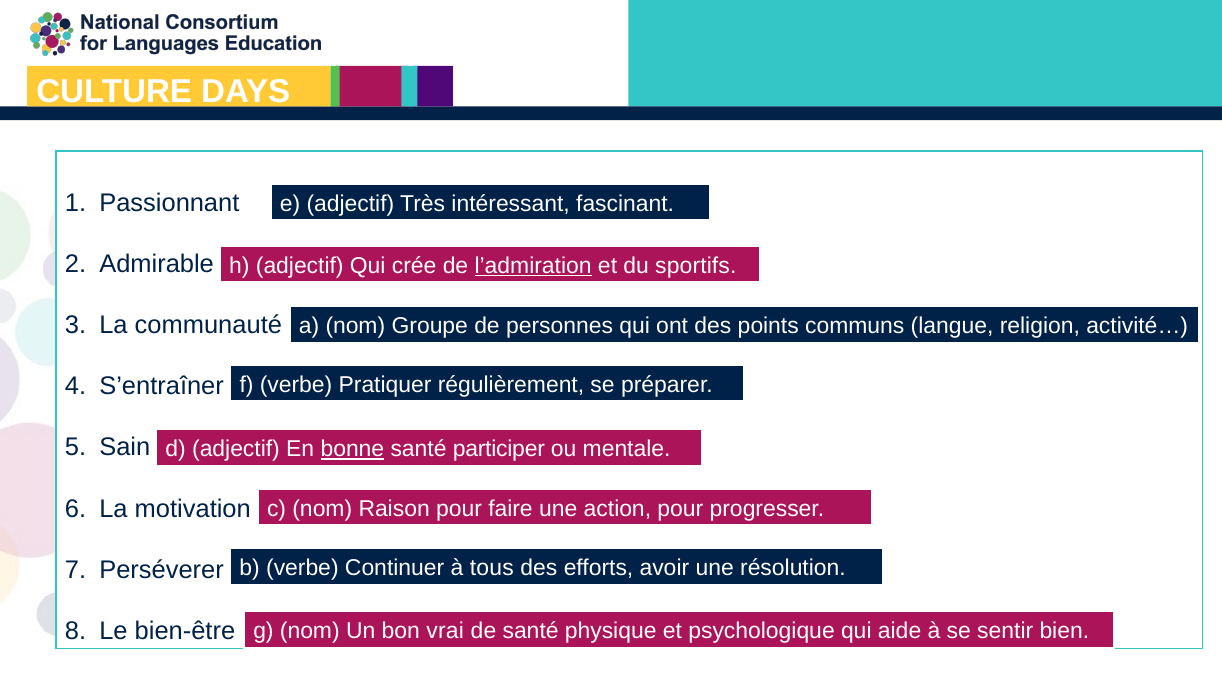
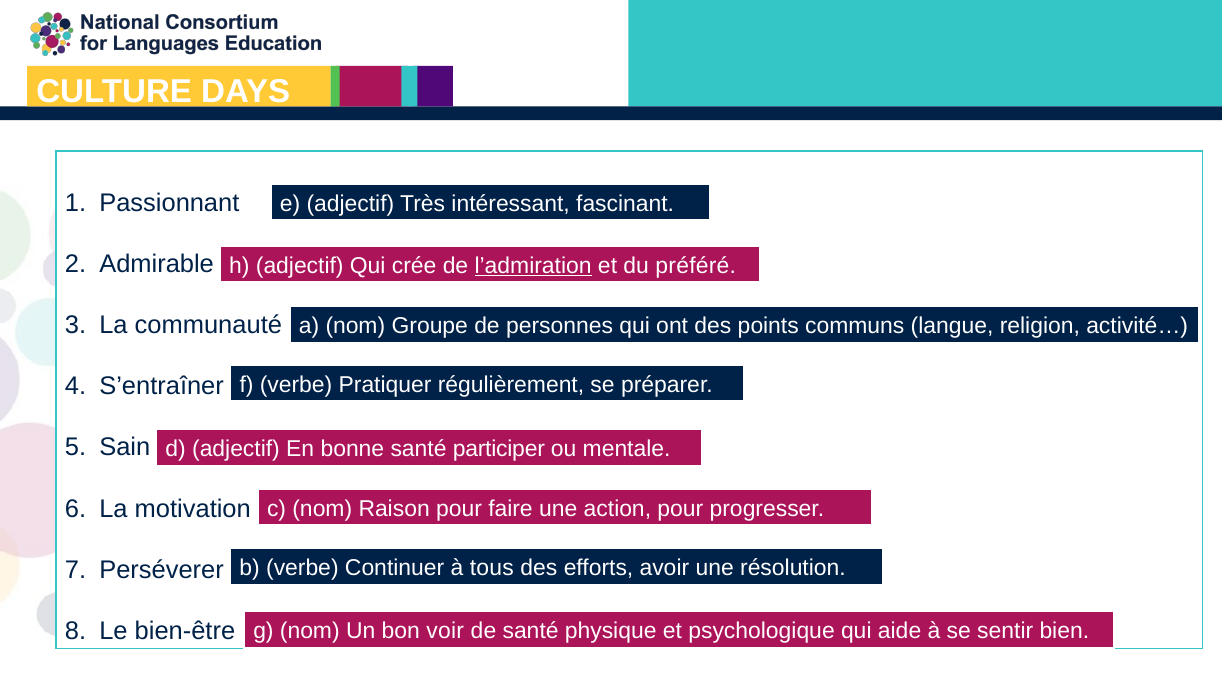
sportifs: sportifs -> préféré (696, 266)
bonne underline: present -> none (352, 450)
vrai: vrai -> voir (445, 632)
